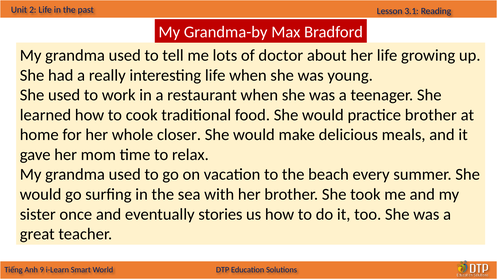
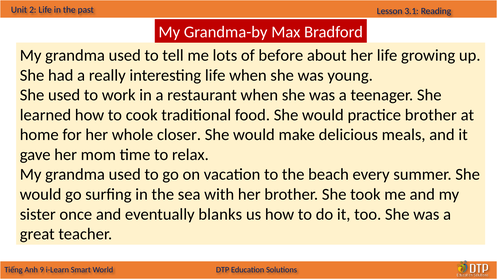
doctor: doctor -> before (281, 56)
stories: stories -> blanks (220, 215)
